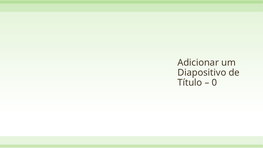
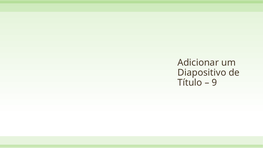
0: 0 -> 9 (214, 83)
